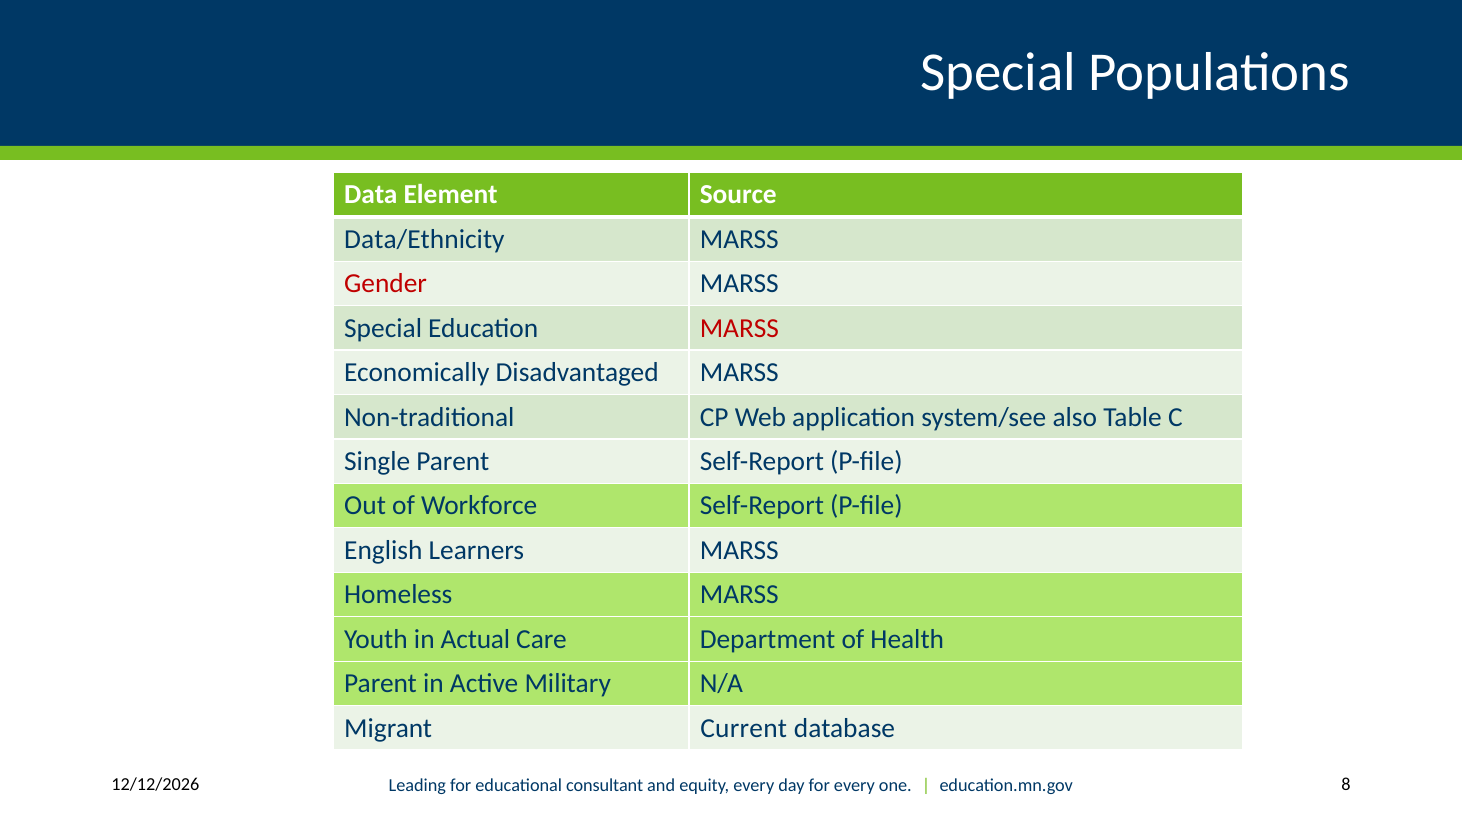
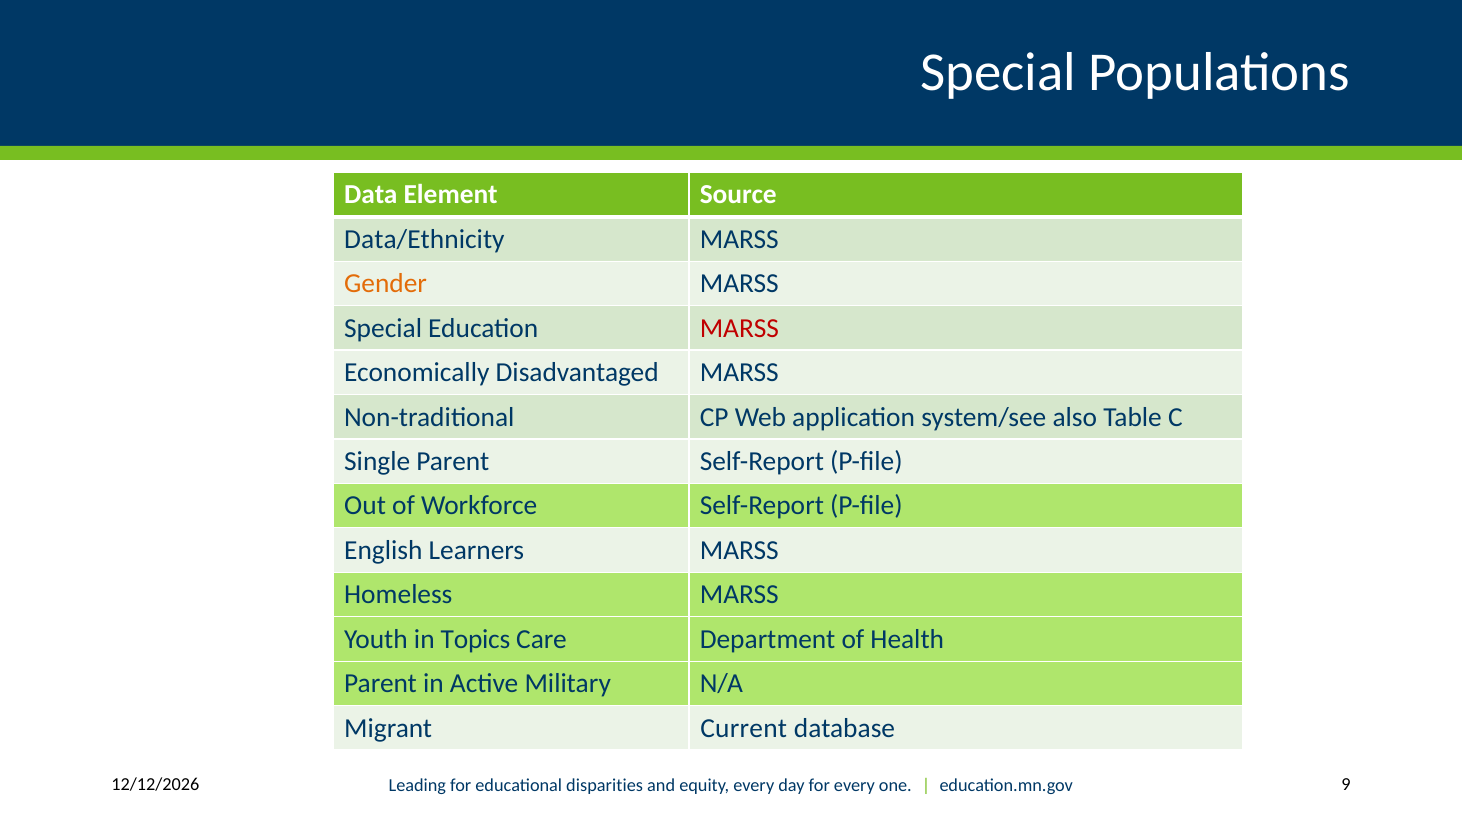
Gender colour: red -> orange (386, 284)
Actual: Actual -> Topics (476, 640)
8: 8 -> 9 (1346, 785)
consultant: consultant -> disparities (605, 785)
